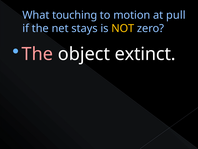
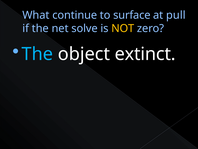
touching: touching -> continue (75, 15)
motion: motion -> surface (132, 15)
stays: stays -> solve (85, 28)
The colour: pink -> light blue (37, 54)
